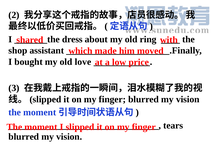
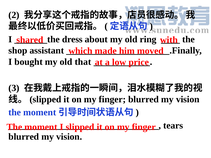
love: love -> that (83, 62)
